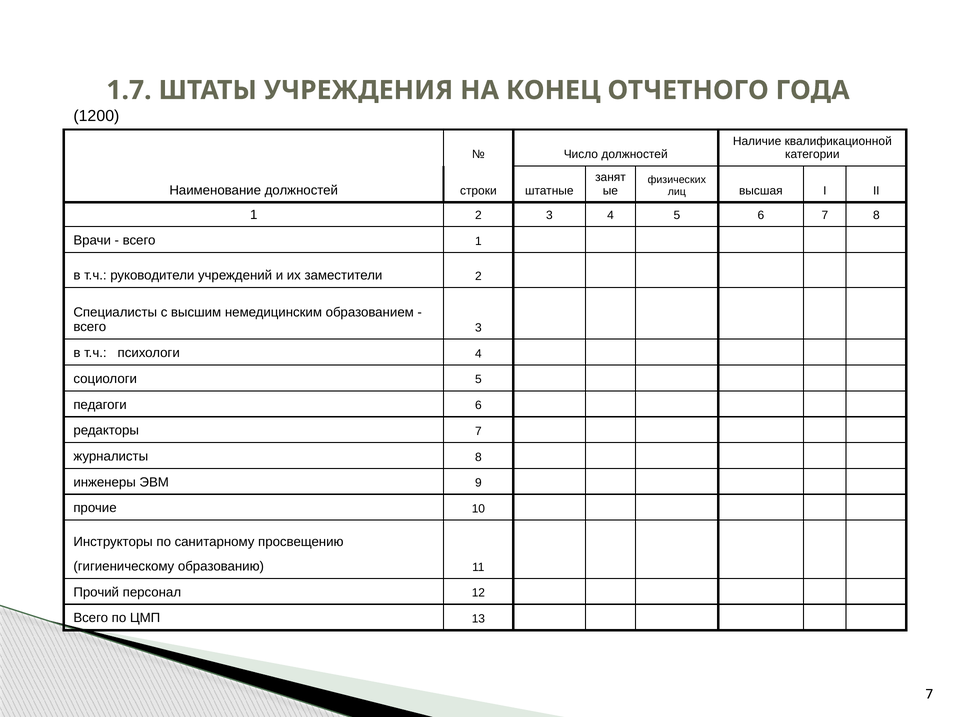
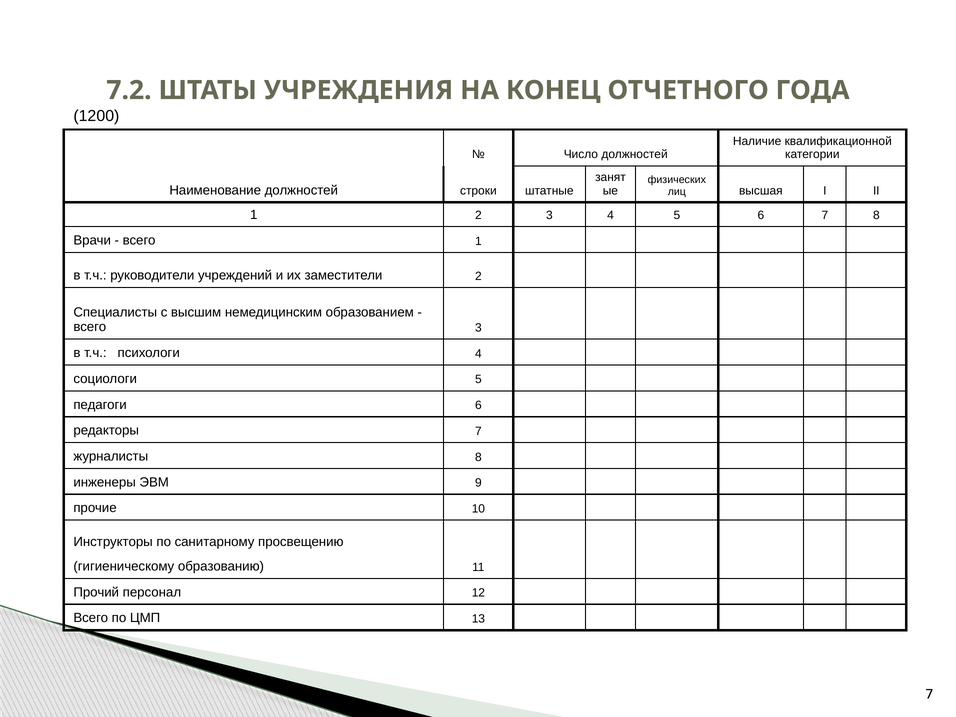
1.7: 1.7 -> 7.2 (129, 90)
